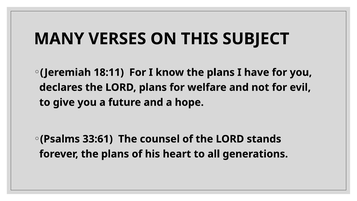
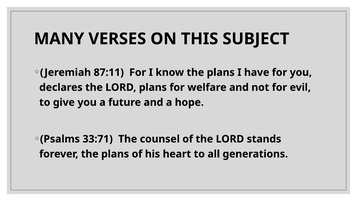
18:11: 18:11 -> 87:11 (109, 72)
33:61: 33:61 -> 33:71 (98, 139)
